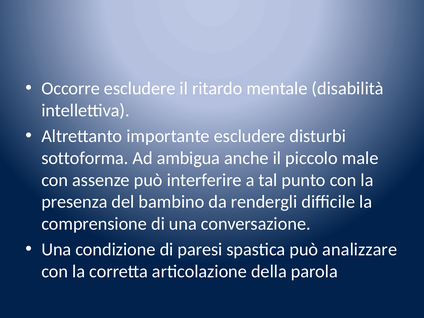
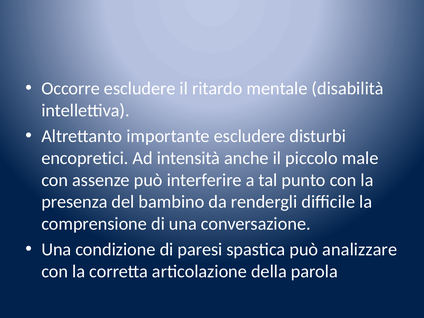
sottoforma: sottoforma -> encopretici (85, 158)
ambigua: ambigua -> intensità (188, 158)
